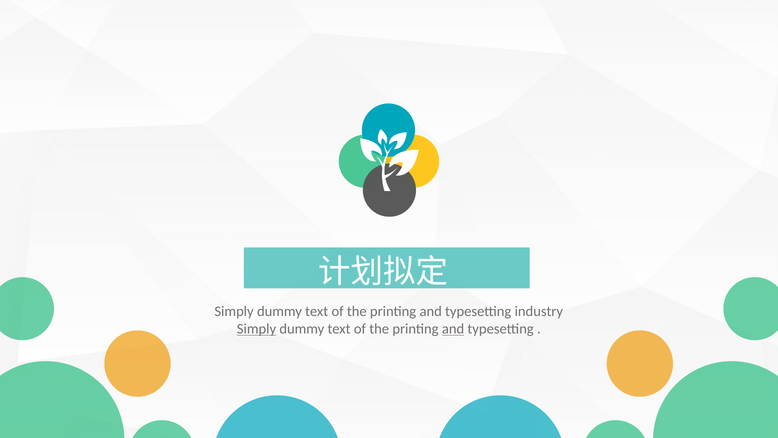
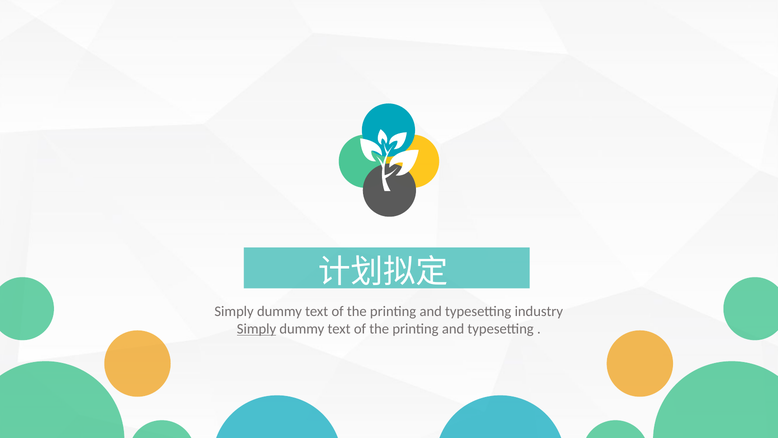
and underline: present -> none (453, 329)
